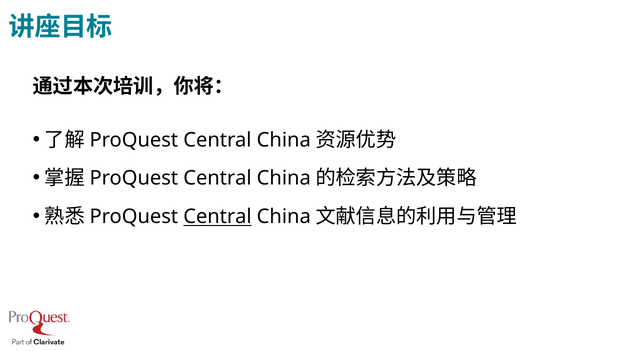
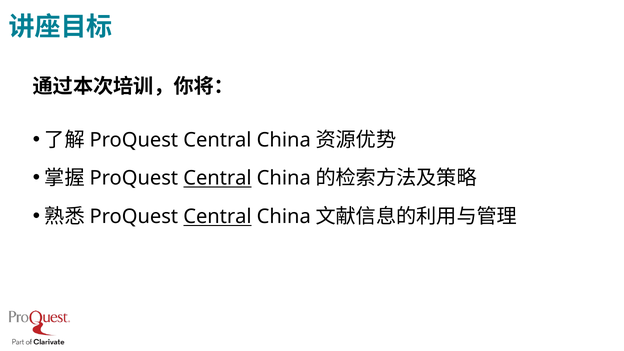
Central underline: none -> present (217, 178)
